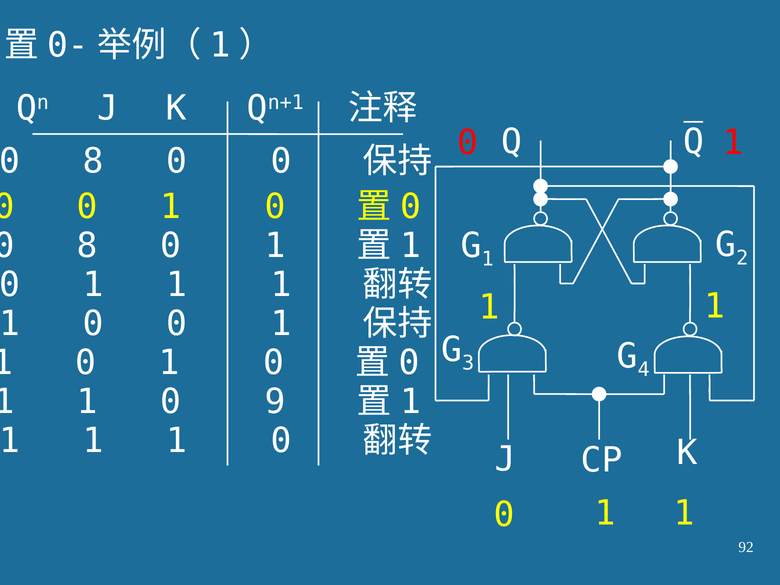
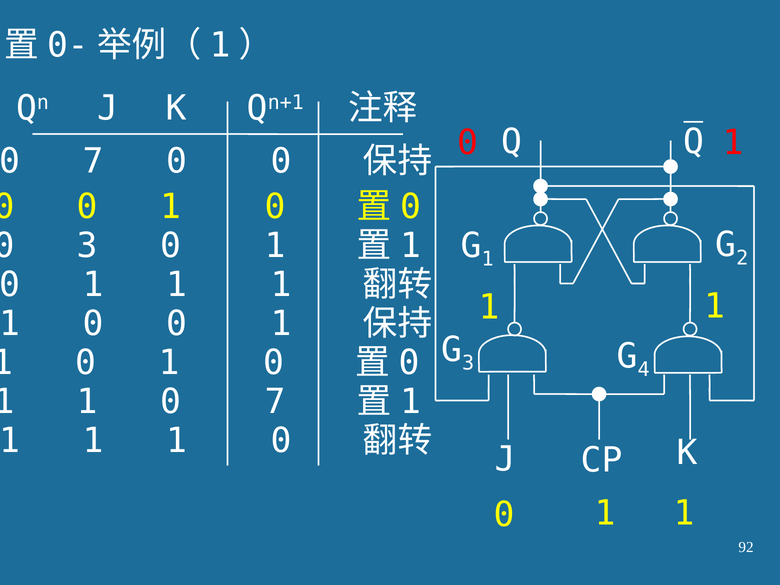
8: 8 -> 7 (93, 161)
8: 8 -> 3 (87, 246)
1 0 9: 9 -> 7 (275, 402)
